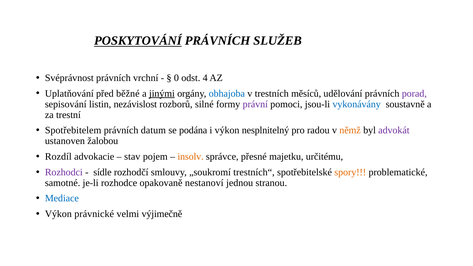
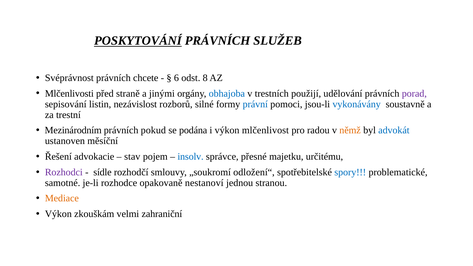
vrchní: vrchní -> chcete (146, 78)
0: 0 -> 6 (176, 78)
4: 4 -> 8 (205, 78)
Uplatňování: Uplatňování -> Mlčenlivosti (69, 93)
běžné: běžné -> straně (128, 93)
jinými underline: present -> none (162, 93)
měsíců: měsíců -> použijí (306, 93)
právní colour: purple -> blue (255, 104)
Spotřebitelem: Spotřebitelem -> Mezinárodním (73, 130)
datum: datum -> pokud (153, 130)
nesplnitelný: nesplnitelný -> mlčenlivost (265, 130)
advokát colour: purple -> blue (394, 130)
žalobou: žalobou -> měsíční (103, 141)
Rozdíl: Rozdíl -> Řešení (58, 157)
insolv colour: orange -> blue (191, 157)
trestních“: trestních“ -> odložení“ (254, 172)
spory colour: orange -> blue (350, 172)
Mediace colour: blue -> orange (62, 198)
právnické: právnické -> zkouškám (94, 214)
výjimečně: výjimečně -> zahraniční (162, 214)
